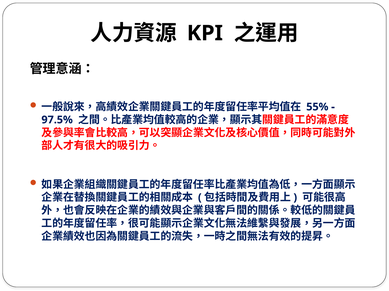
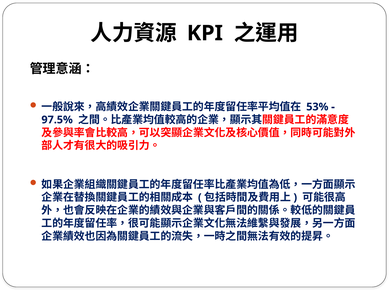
55%: 55% -> 53% (317, 107)
